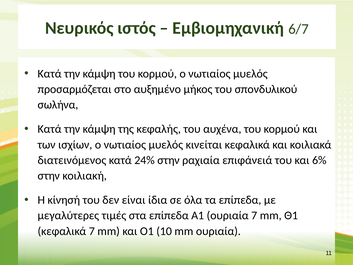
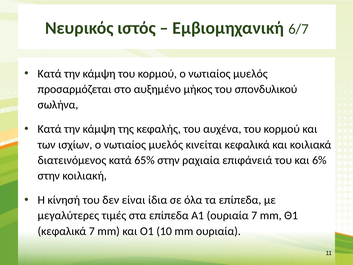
24%: 24% -> 65% (145, 160)
